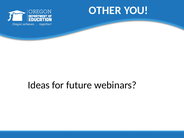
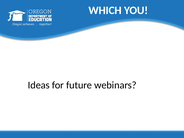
OTHER: OTHER -> WHICH (105, 10)
